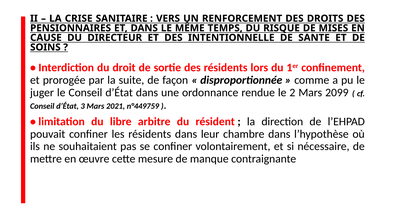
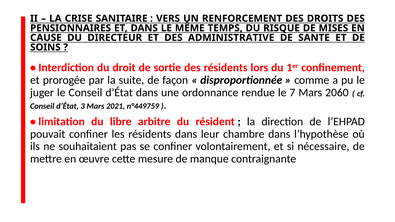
INTENTIONNELLE: INTENTIONNELLE -> ADMINISTRATIVE (231, 38)
2: 2 -> 7 (292, 93)
2099: 2099 -> 2060 (337, 93)
